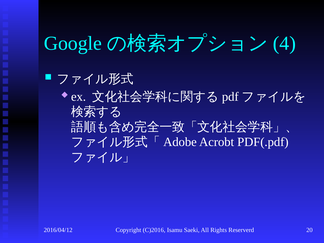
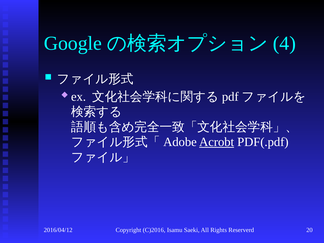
Acrobt underline: none -> present (217, 142)
